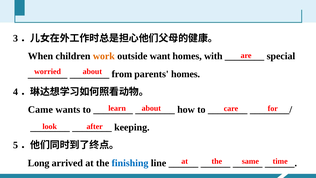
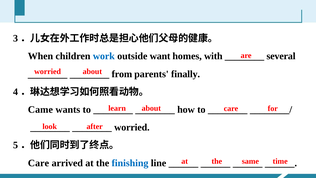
work colour: orange -> blue (104, 56)
special: special -> several (281, 56)
parents homes: homes -> finally (186, 74)
keeping: keeping -> worried (132, 127)
Long: Long -> Care (38, 163)
